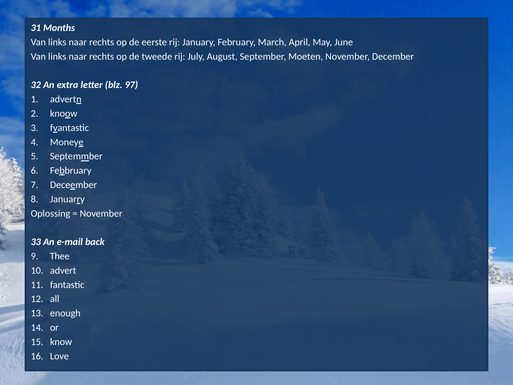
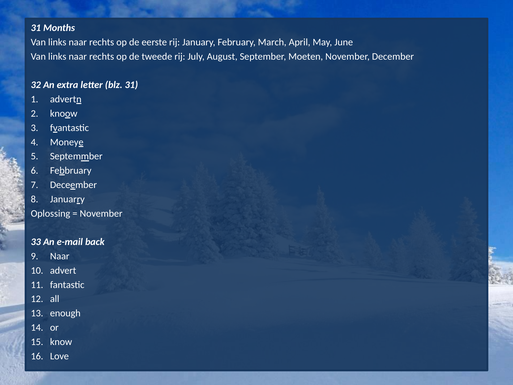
blz 97: 97 -> 31 (131, 85)
Thee: Thee -> Naar (60, 256)
